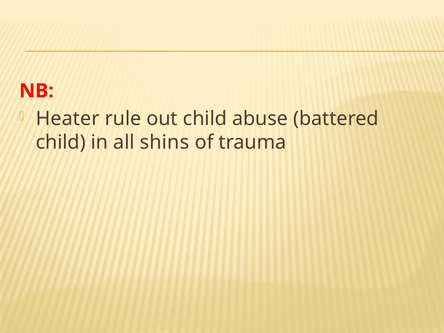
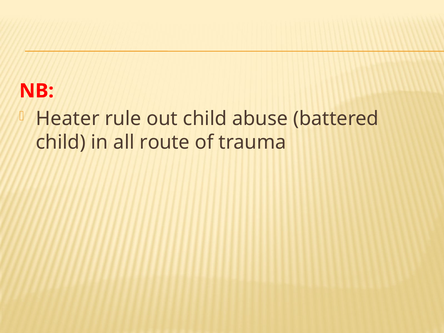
shins: shins -> route (165, 142)
